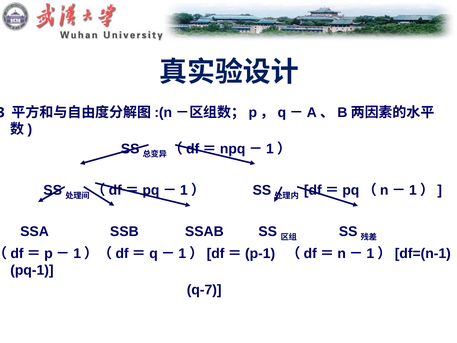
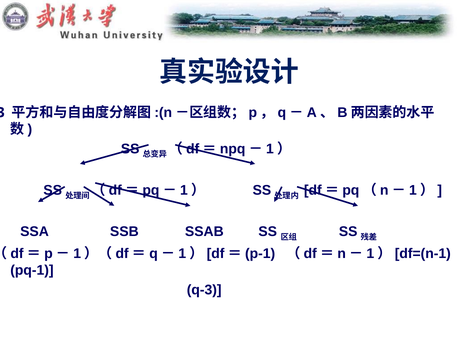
q-7: q-7 -> q-3 (204, 290)
